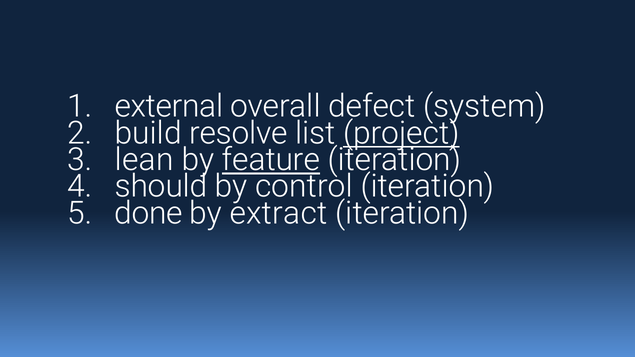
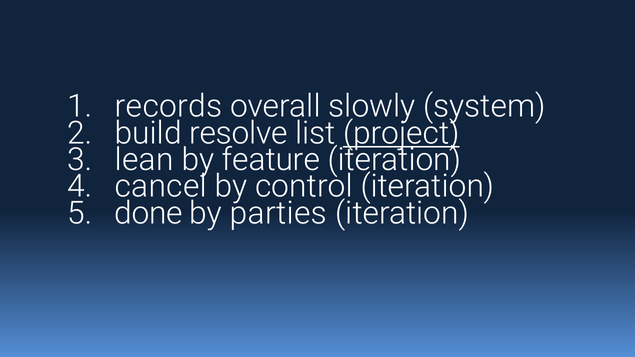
external: external -> records (169, 107)
defect: defect -> slowly (372, 107)
feature underline: present -> none (271, 160)
should: should -> cancel (161, 187)
extract: extract -> parties (278, 213)
